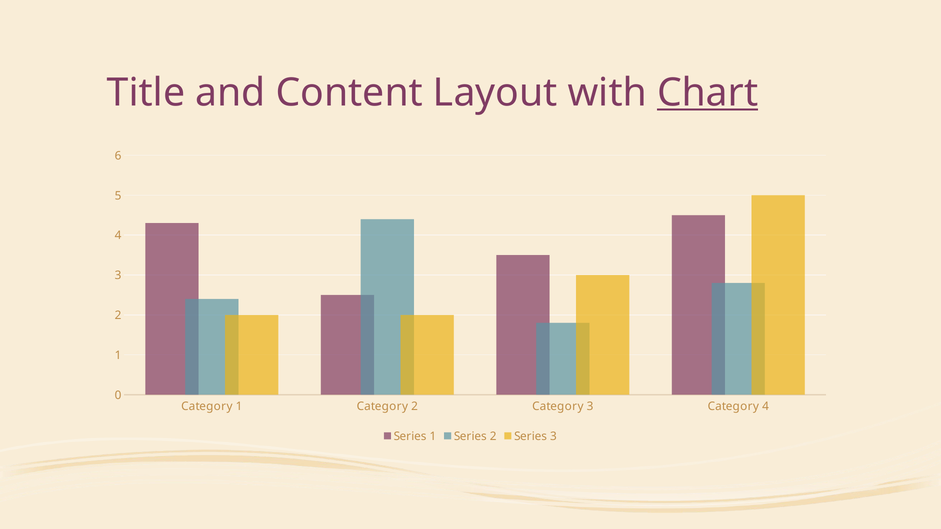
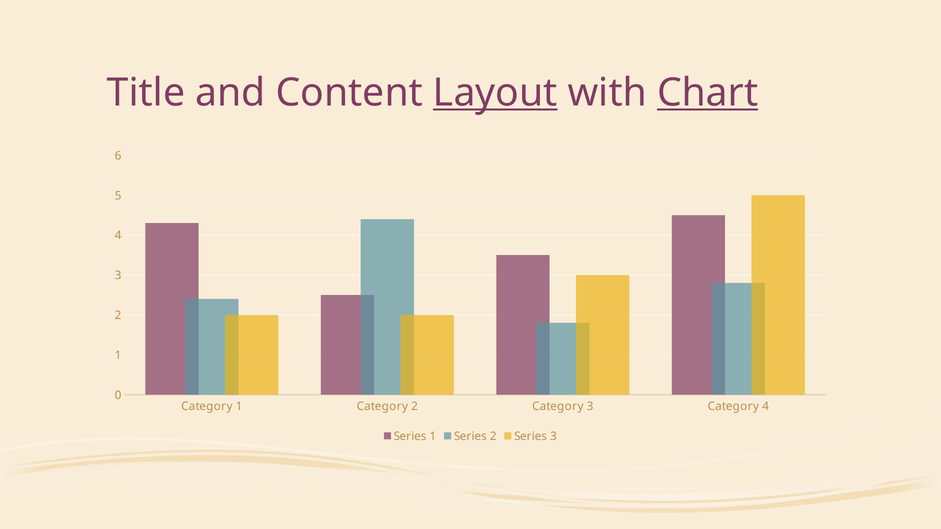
Layout underline: none -> present (495, 93)
